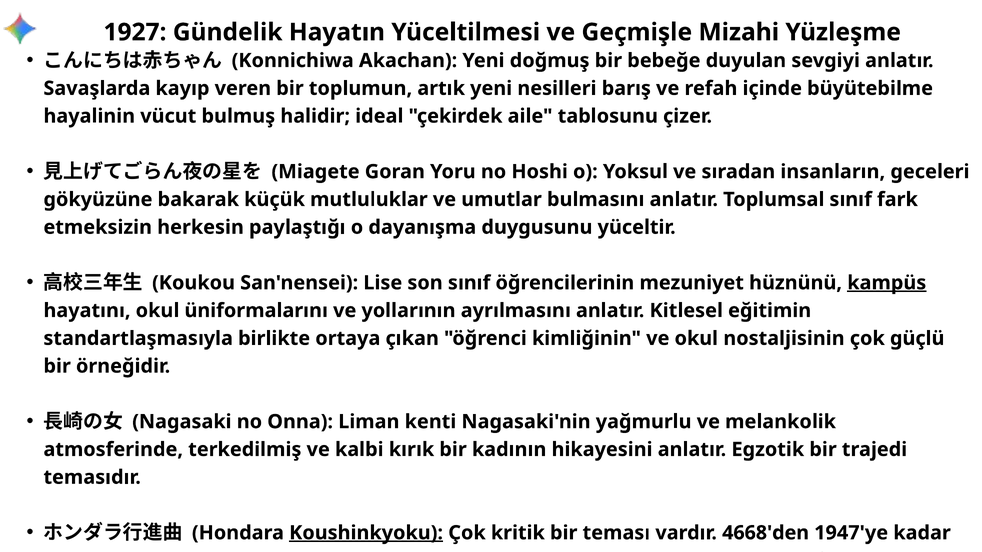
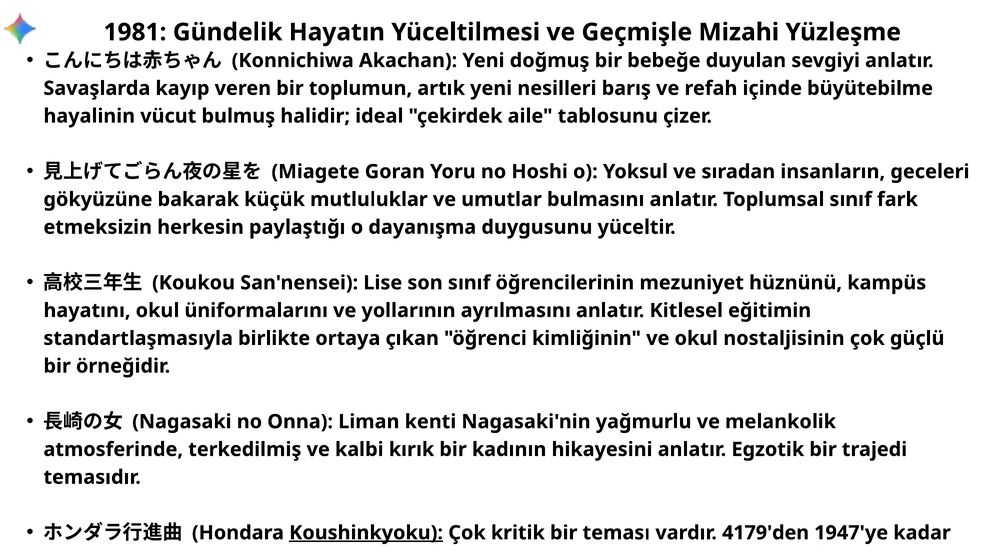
1927: 1927 -> 1981 (135, 32)
kampüs underline: present -> none (887, 283)
4668'den: 4668'den -> 4179'den (766, 533)
